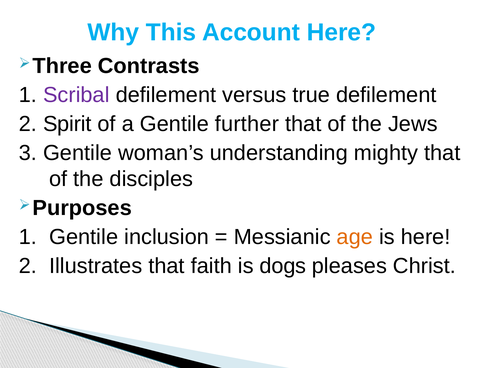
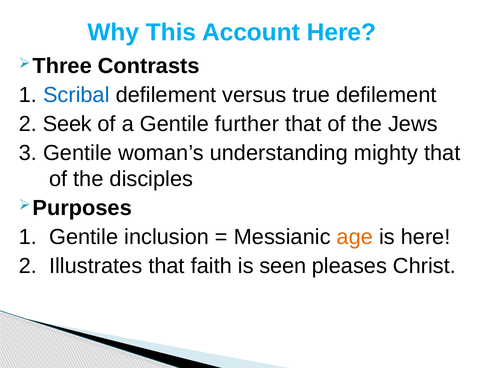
Scribal colour: purple -> blue (76, 95)
Spirit: Spirit -> Seek (67, 124)
dogs: dogs -> seen (283, 265)
